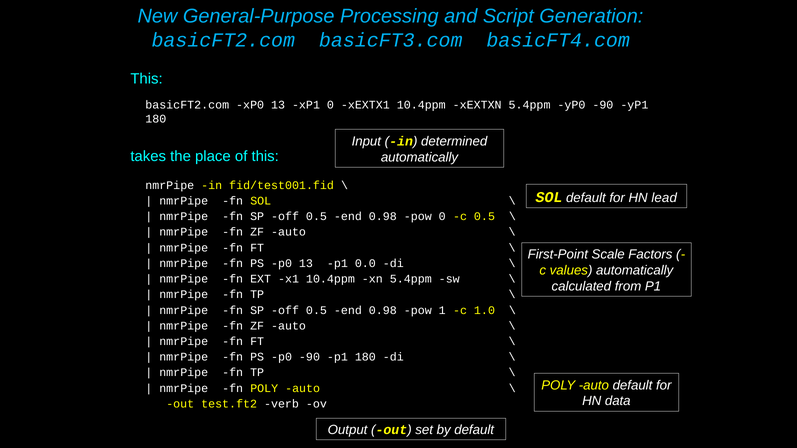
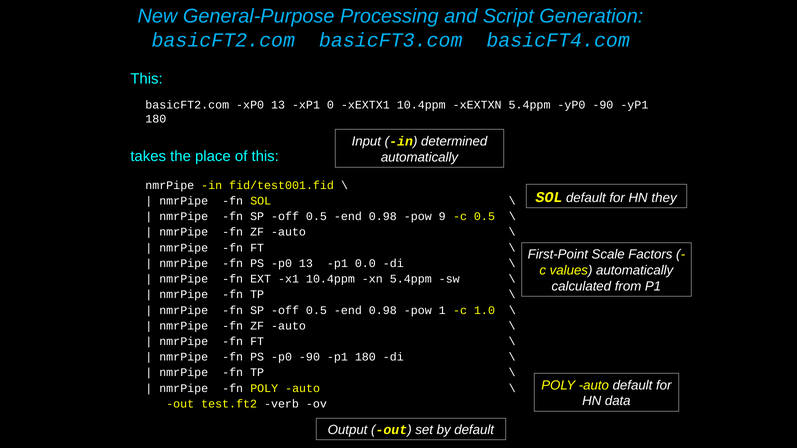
lead: lead -> they (664, 198)
pow 0: 0 -> 9 (442, 217)
